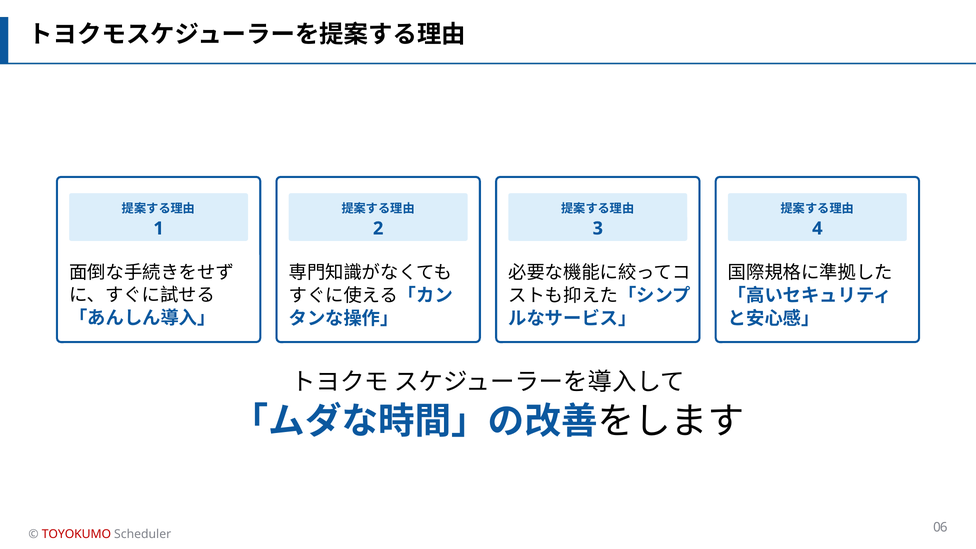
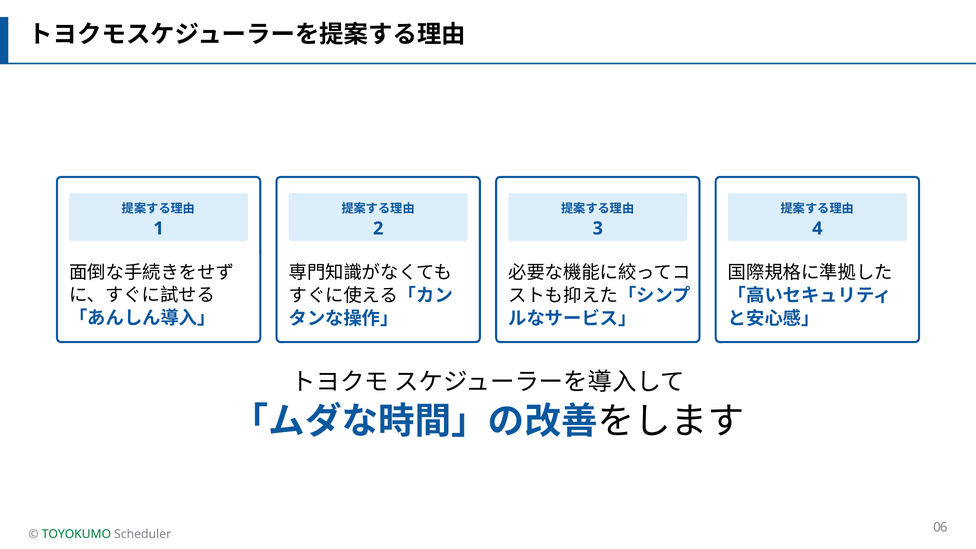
TOYOKUMO colour: red -> green (76, 534)
